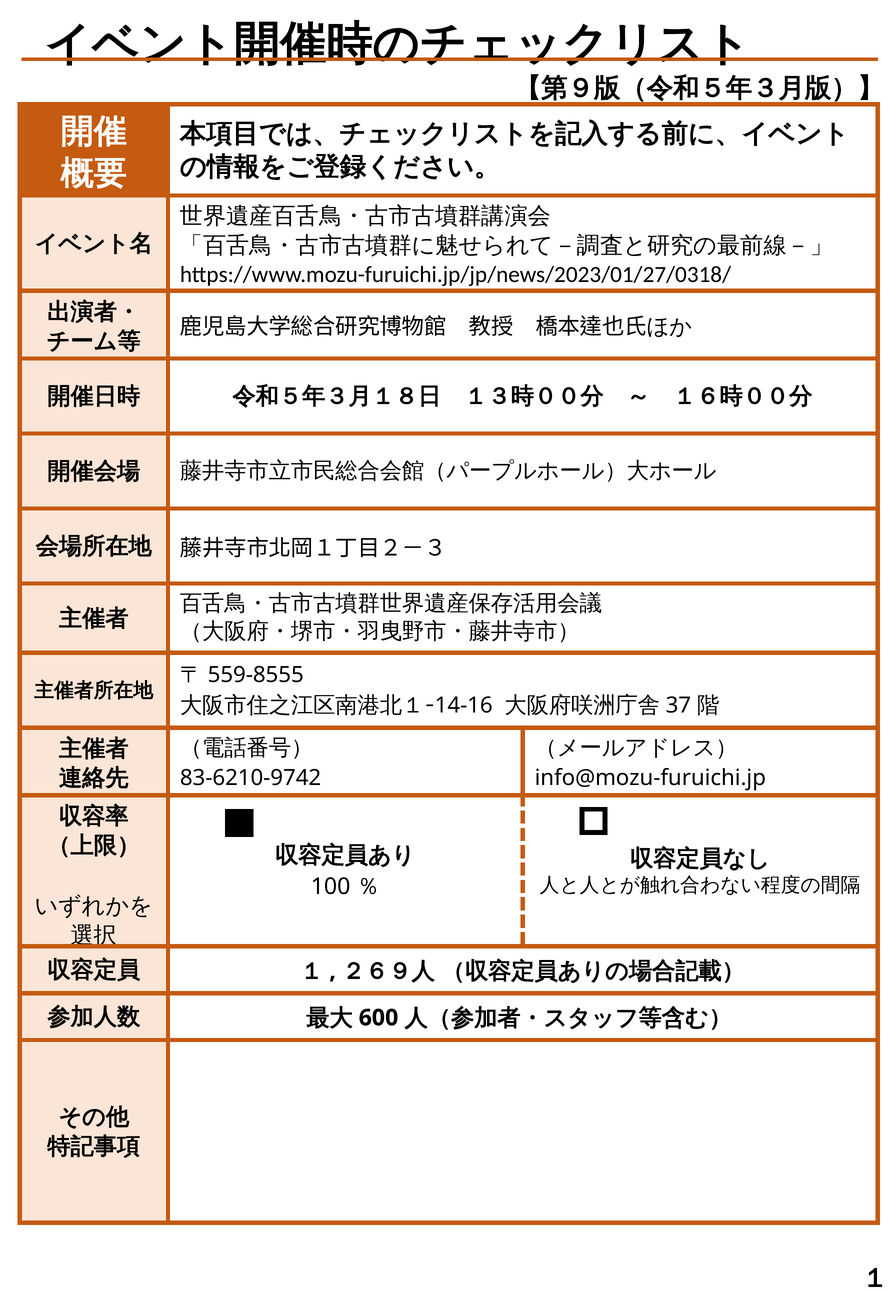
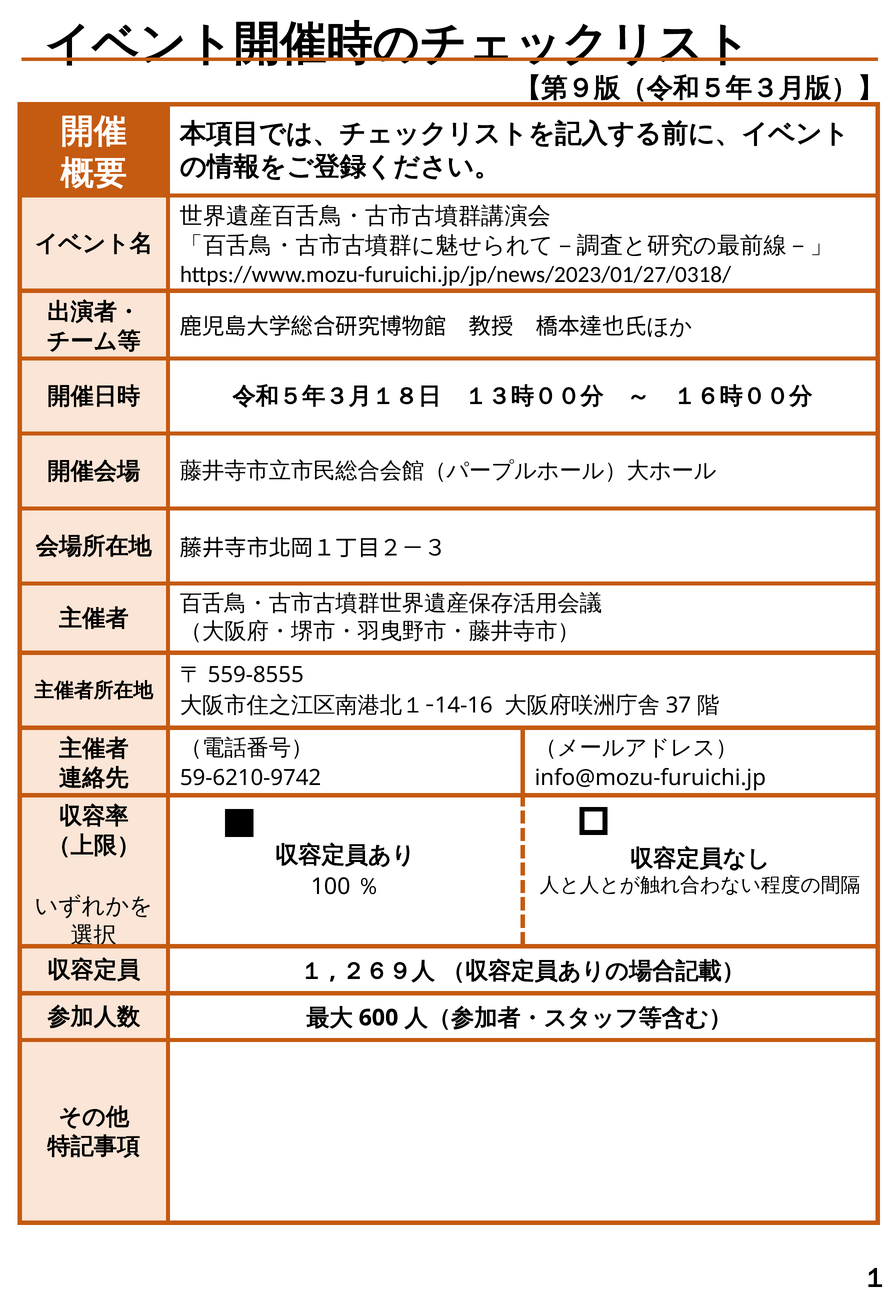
83-6210-9742: 83-6210-9742 -> 59-6210-9742 (251, 778)
